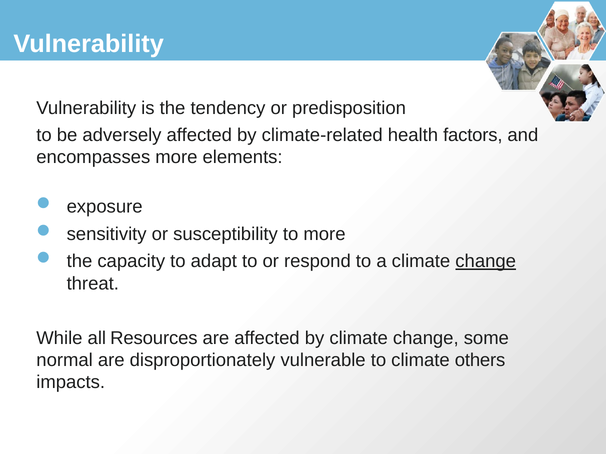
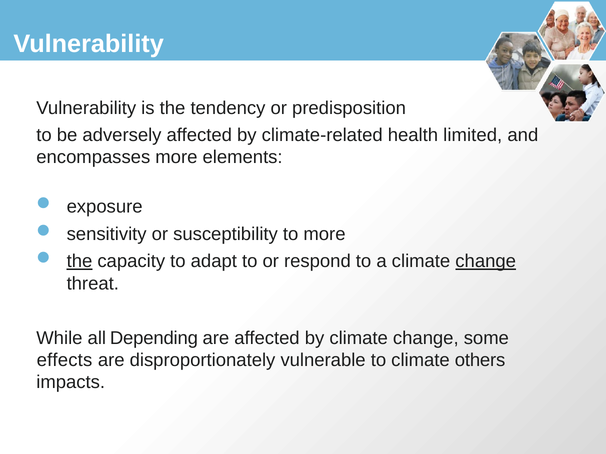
factors: factors -> limited (473, 135)
the underline: none -> present (79, 262)
Resources: Resources -> Depending (154, 338)
normal: normal -> effects (65, 360)
